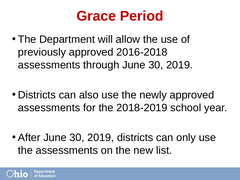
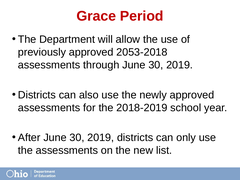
2016-2018: 2016-2018 -> 2053-2018 (142, 52)
